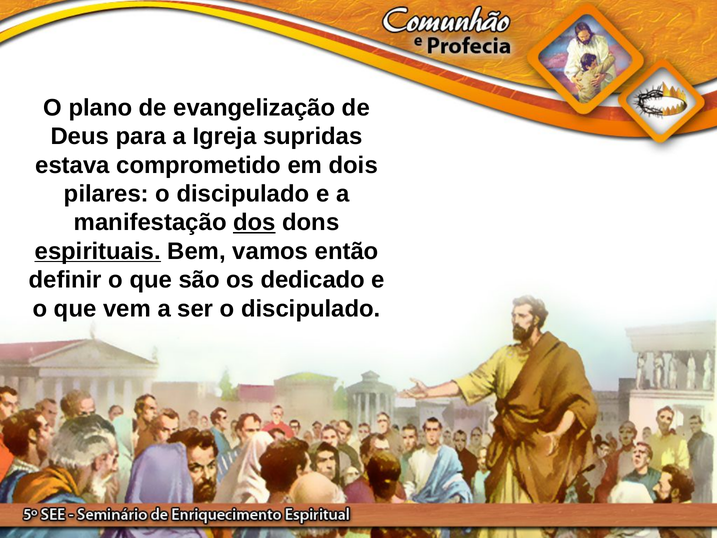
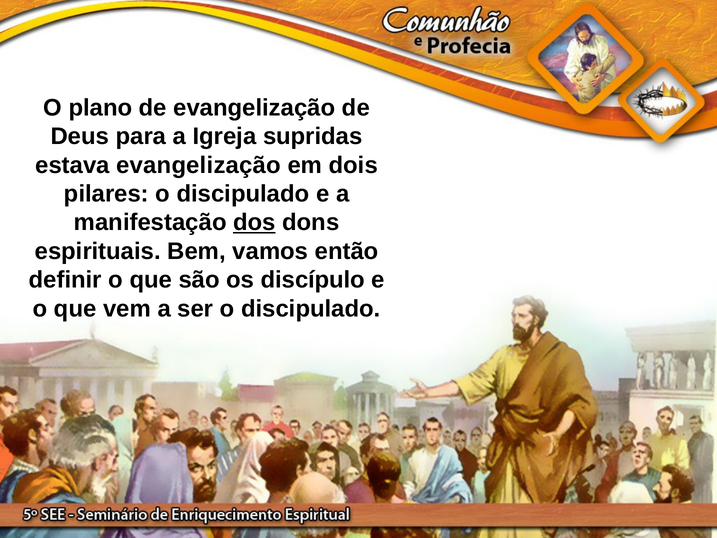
estava comprometido: comprometido -> evangelização (199, 165)
espirituais underline: present -> none (98, 251)
dedicado: dedicado -> discípulo (313, 280)
